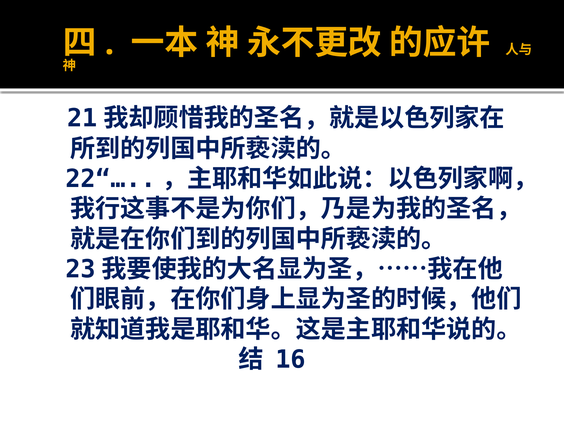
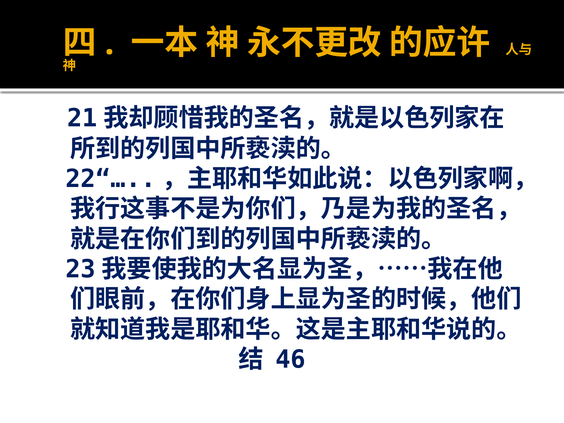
16: 16 -> 46 (290, 360)
